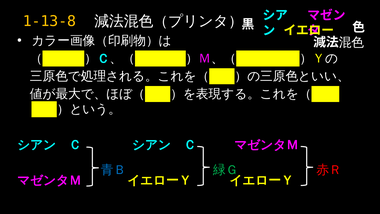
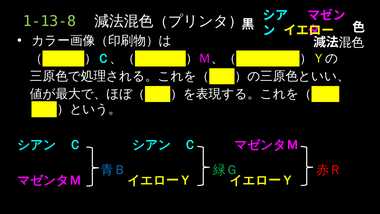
1-13-8 colour: yellow -> light green (49, 21)
